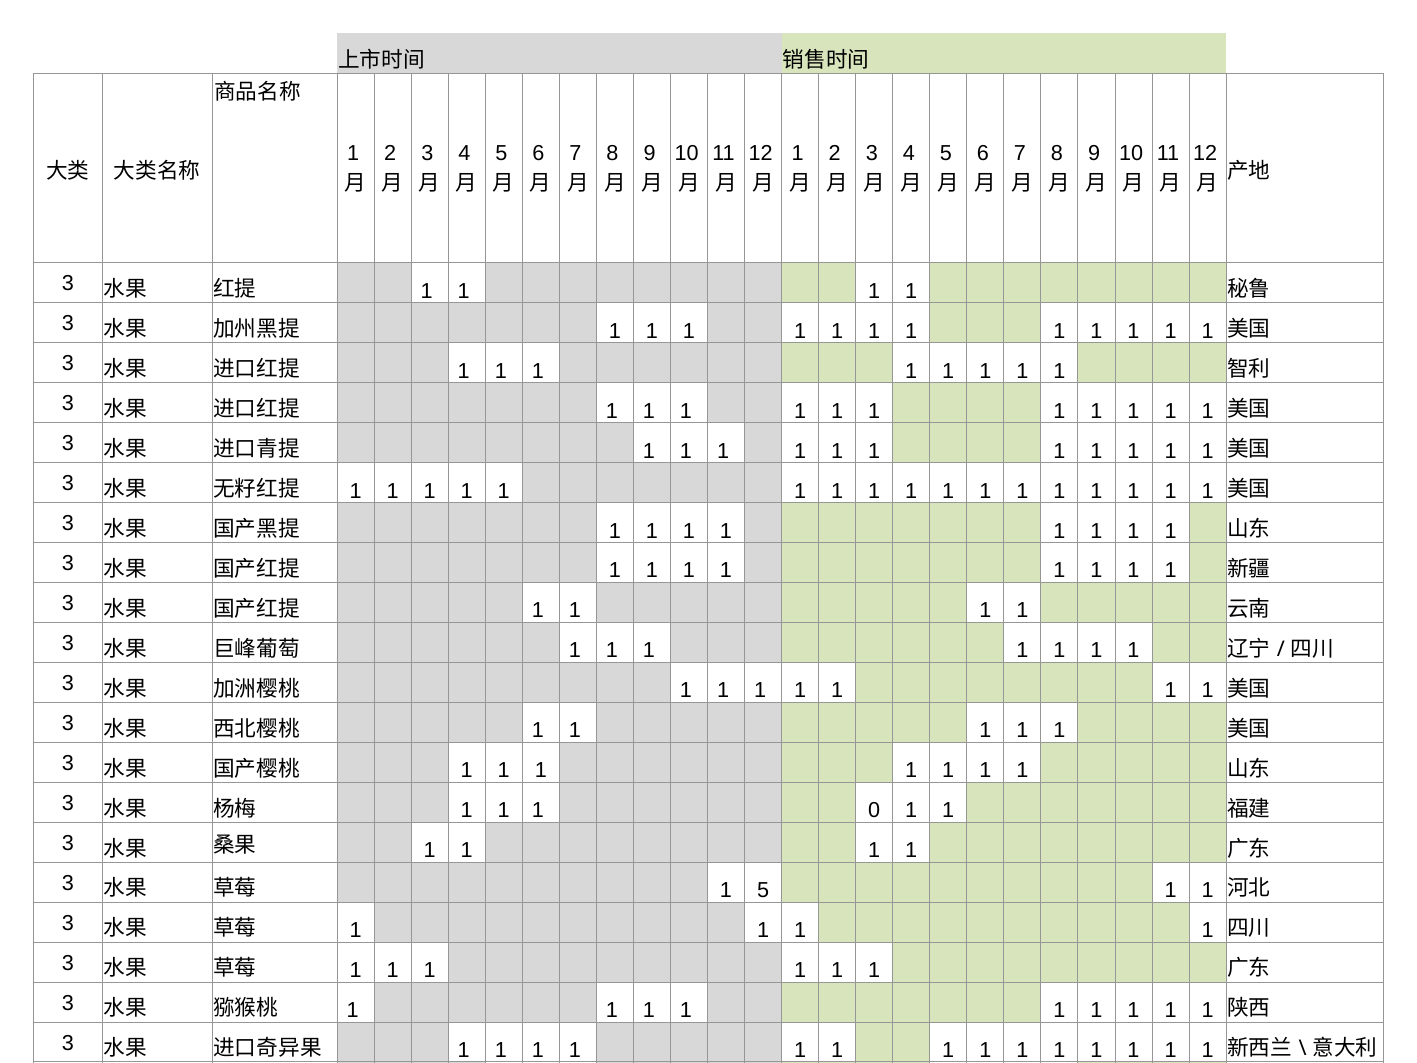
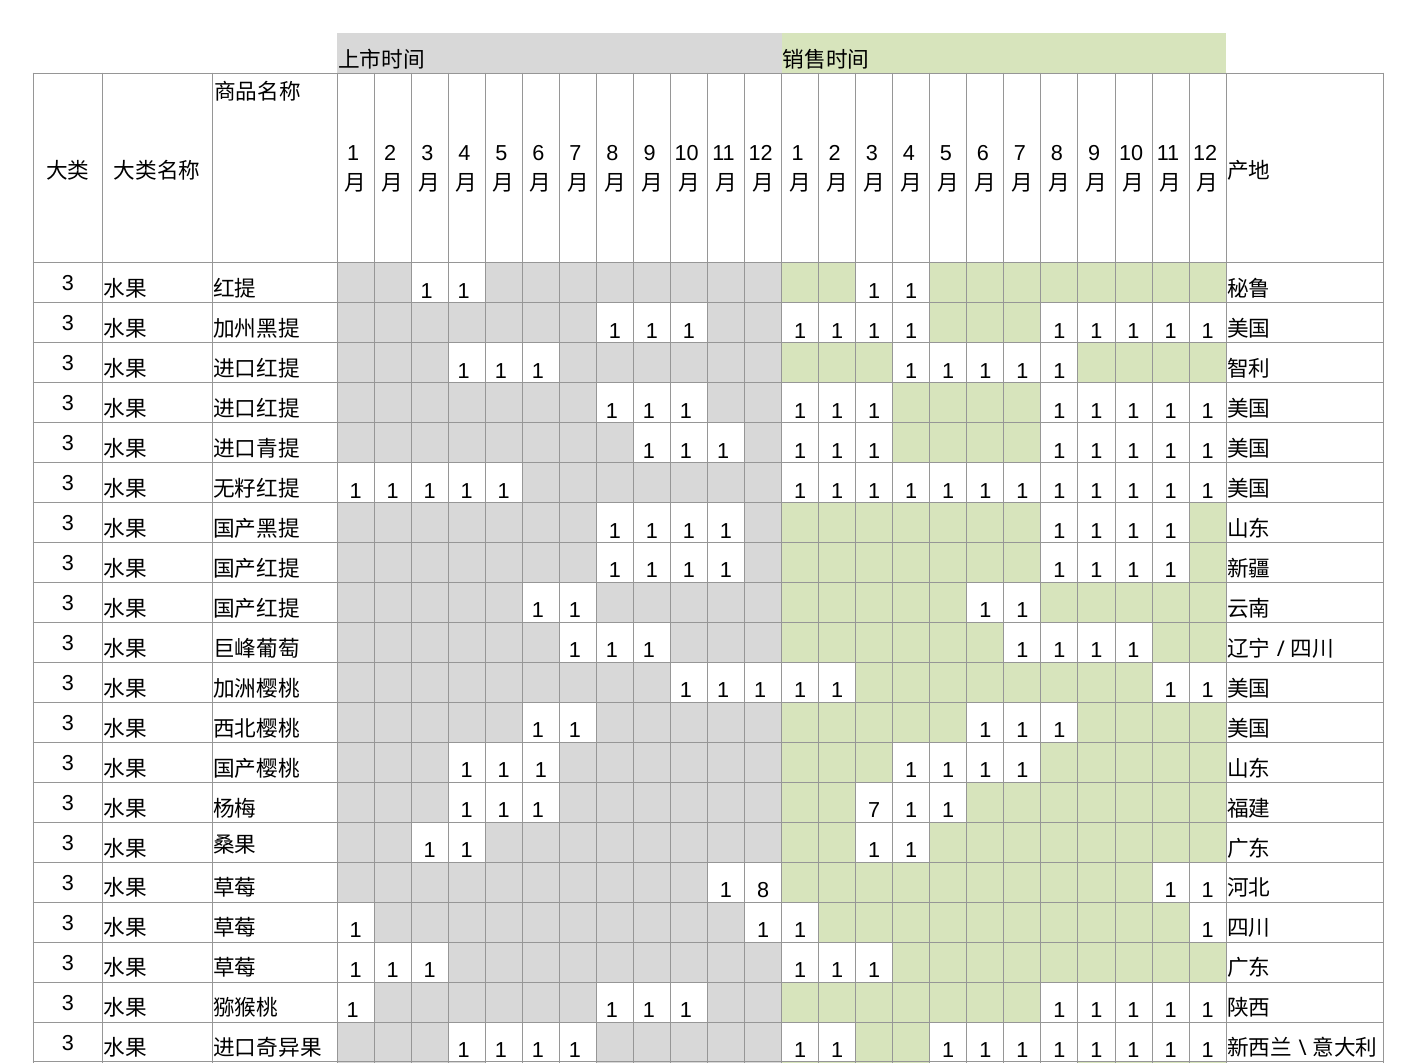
1 0: 0 -> 7 (874, 810)
1 5: 5 -> 8 (763, 890)
